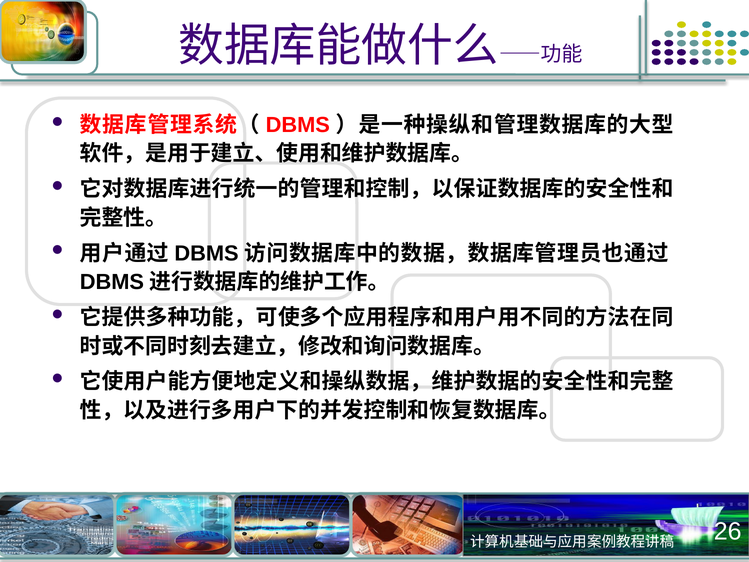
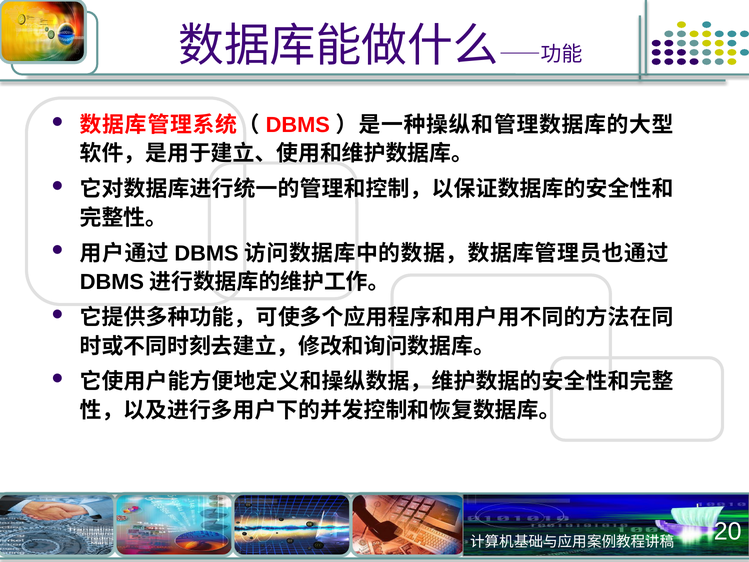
26: 26 -> 20 (728, 531)
